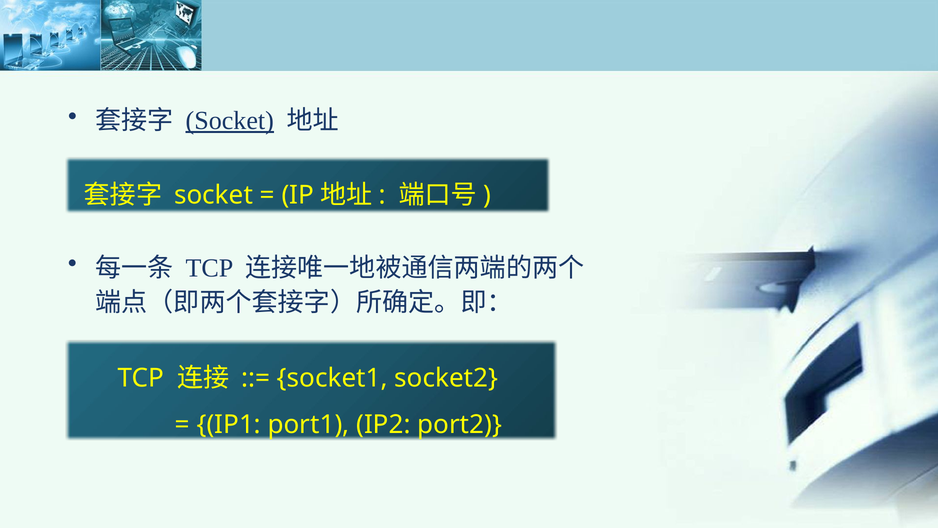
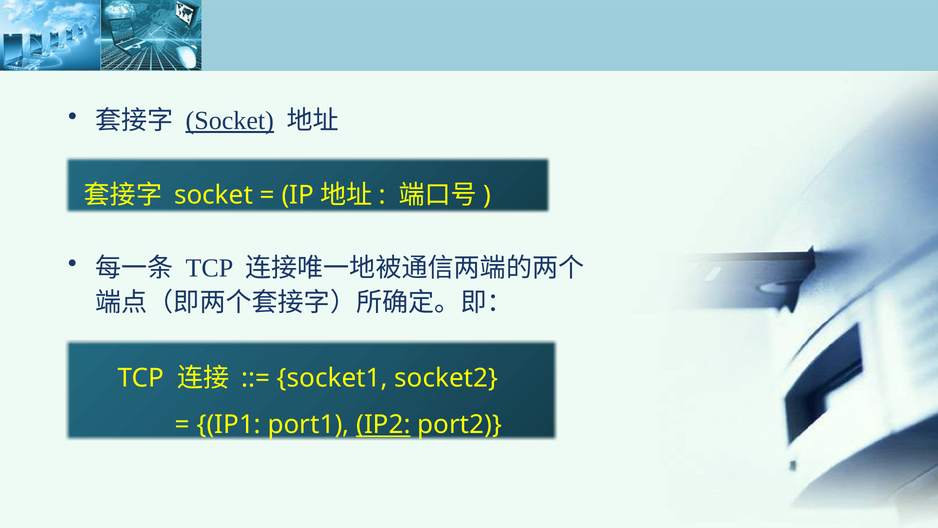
IP2 underline: none -> present (383, 425)
